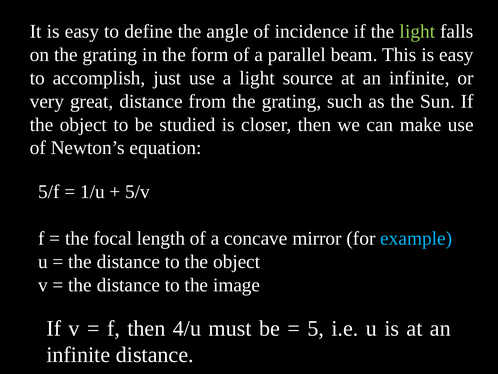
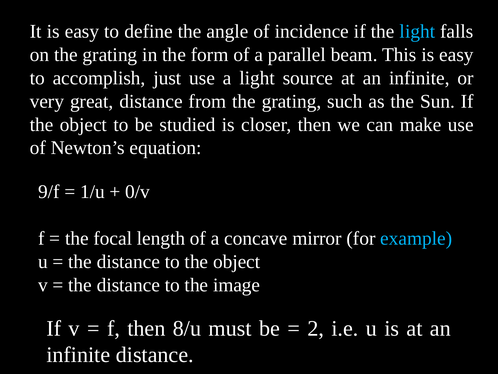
light colour: light green -> light blue (417, 31)
5/f: 5/f -> 9/f (49, 192)
5/v: 5/v -> 0/v (138, 192)
4/u: 4/u -> 8/u (187, 328)
5: 5 -> 2 (316, 328)
